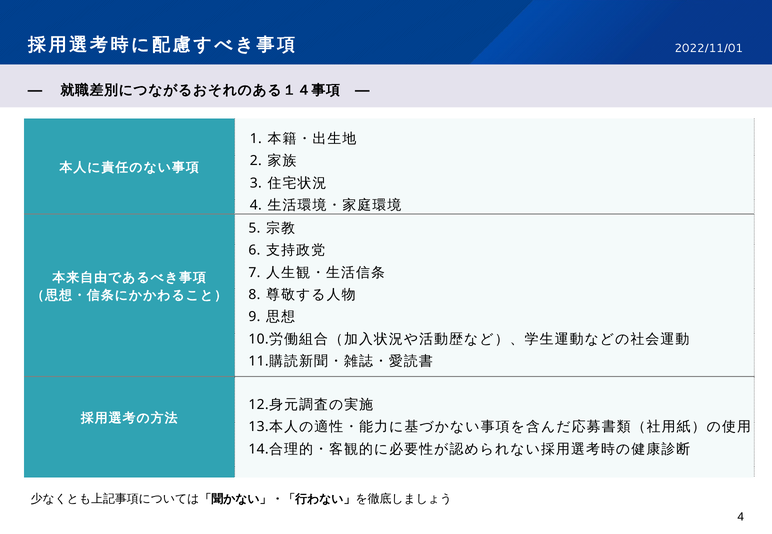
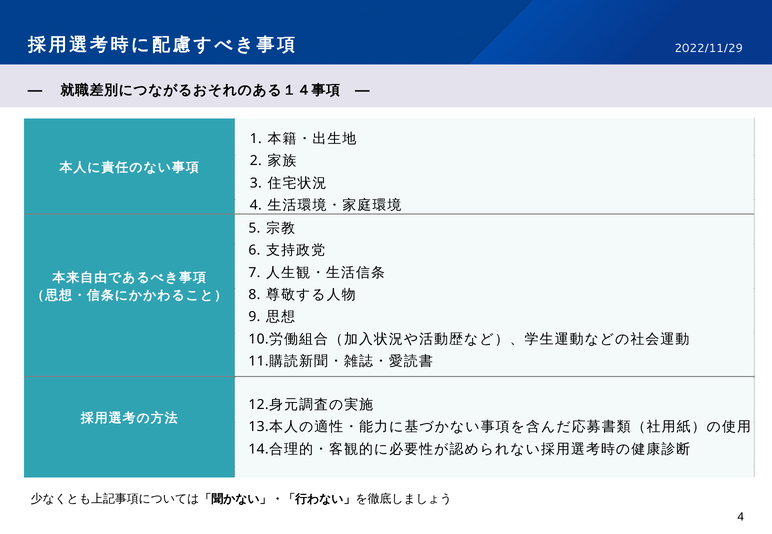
2022/11/01: 2022/11/01 -> 2022/11/29 (709, 48)
